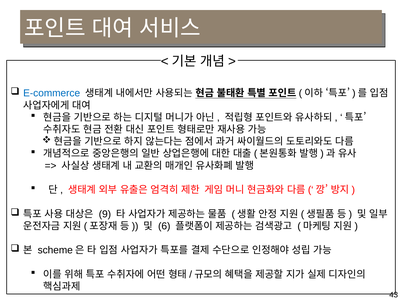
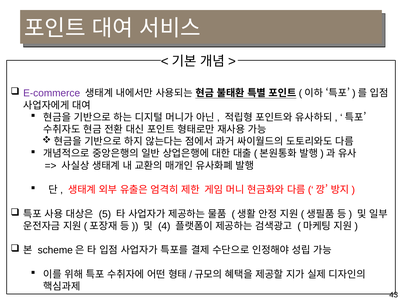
E-commerce colour: blue -> purple (52, 93)
9: 9 -> 5 (105, 214)
6: 6 -> 4 (164, 226)
